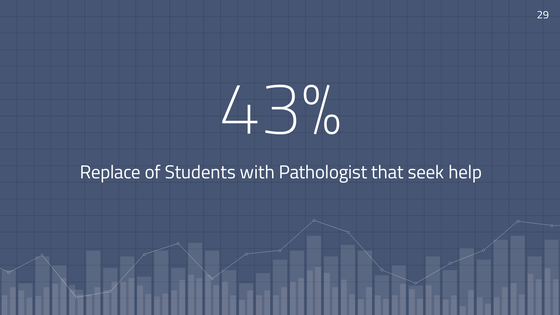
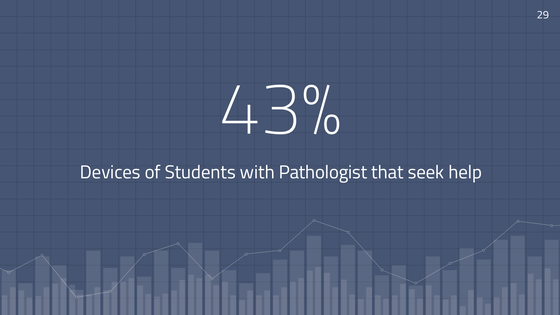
Replace: Replace -> Devices (110, 172)
